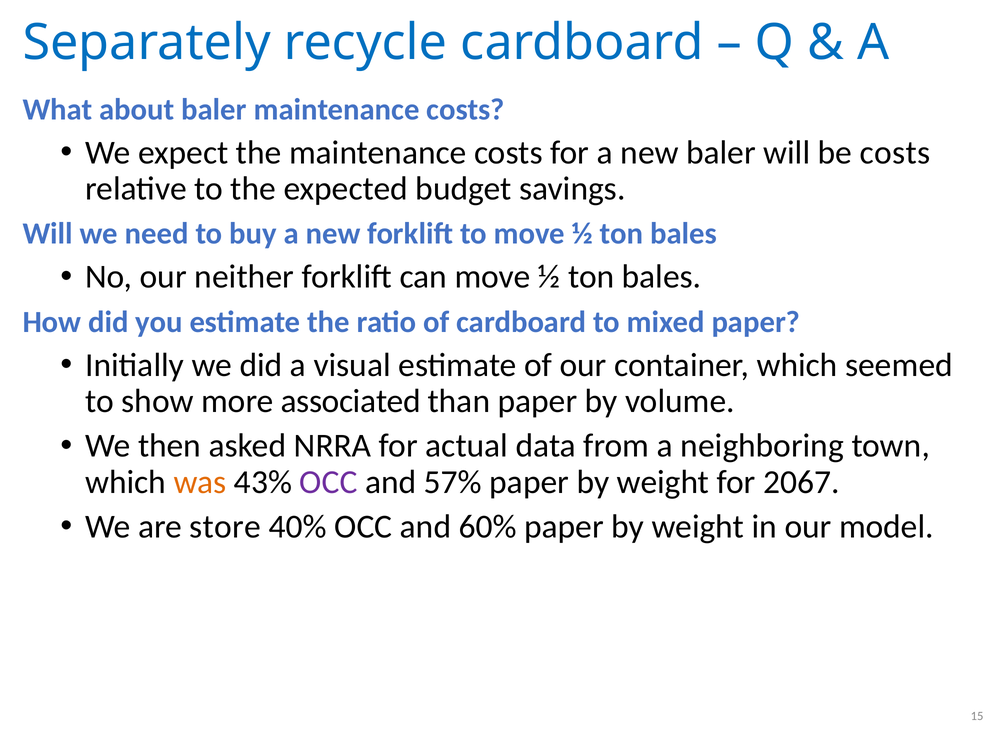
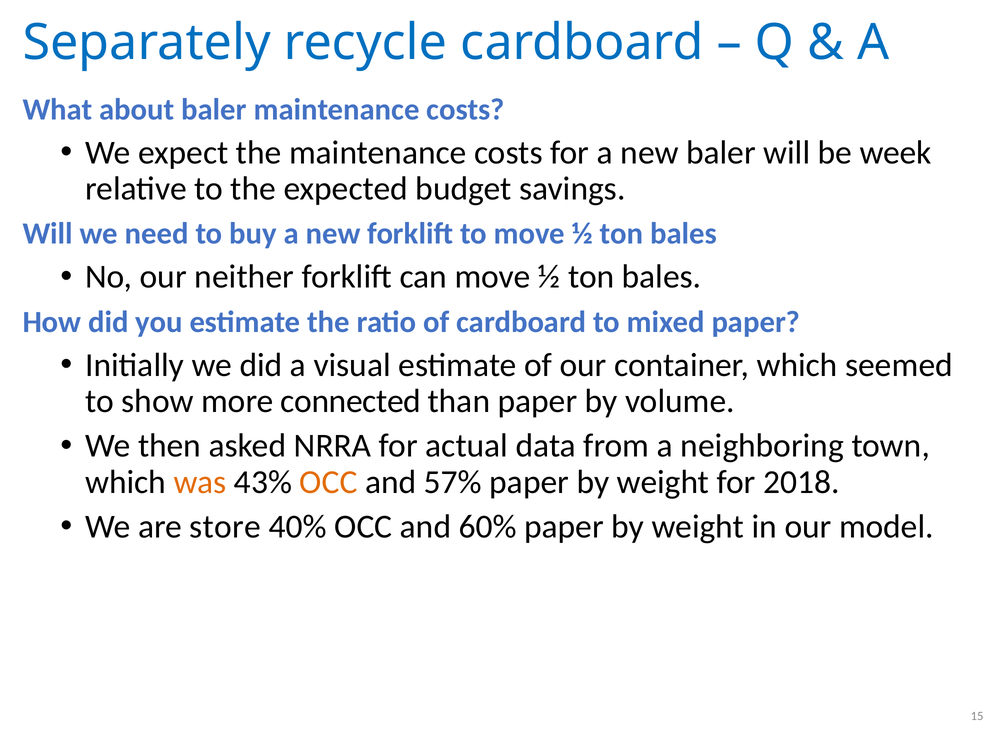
be costs: costs -> week (895, 153)
associated: associated -> connected (351, 402)
OCC colour: purple -> orange (328, 482)
2067: 2067 -> 2018 (801, 482)
